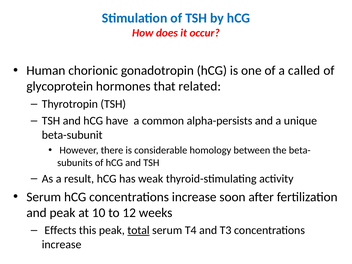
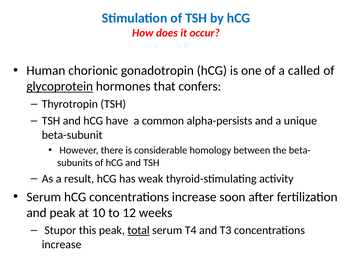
glycoprotein underline: none -> present (60, 86)
related: related -> confers (200, 86)
Effects: Effects -> Stupor (60, 230)
